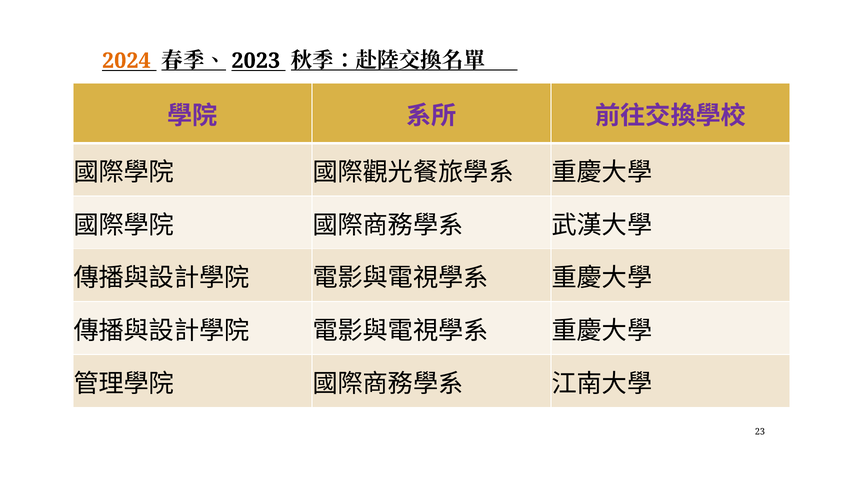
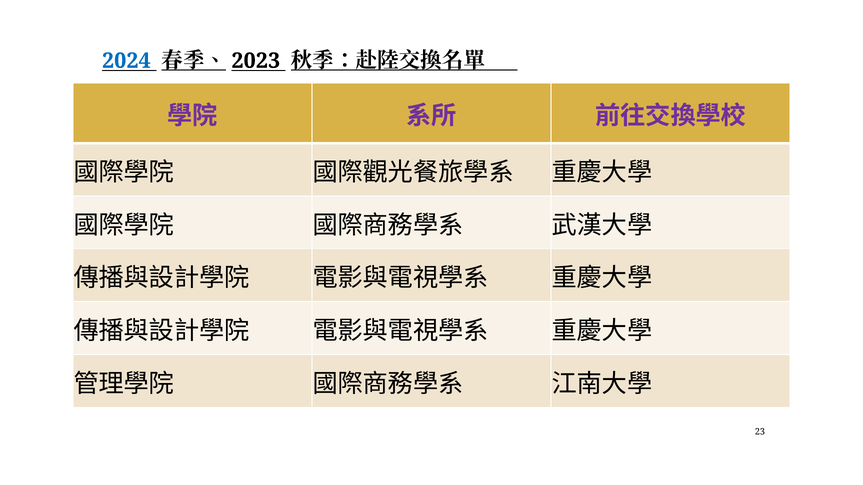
2024 colour: orange -> blue (126, 61)
